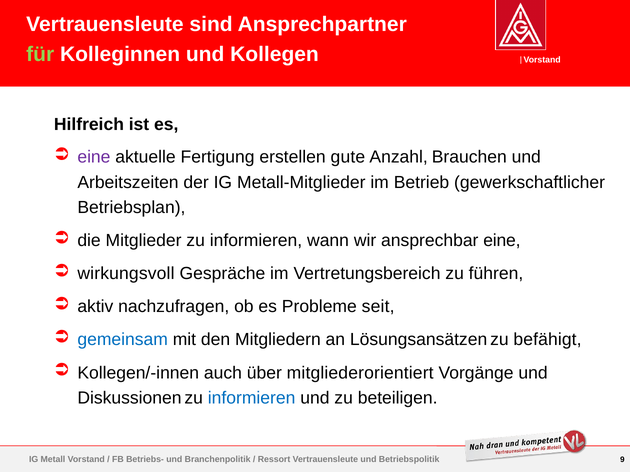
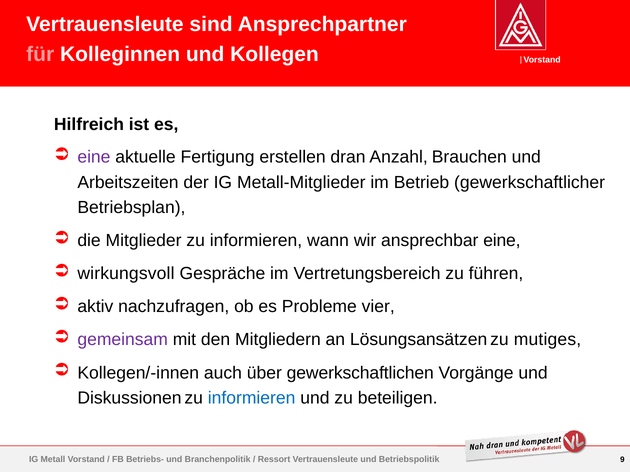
für colour: light green -> pink (40, 55)
gute: gute -> dran (348, 157)
seit: seit -> vier (378, 307)
gemeinsam colour: blue -> purple (123, 340)
befähigt: befähigt -> mutiges (547, 340)
mitgliederorientiert: mitgliederorientiert -> gewerkschaftlichen (360, 373)
